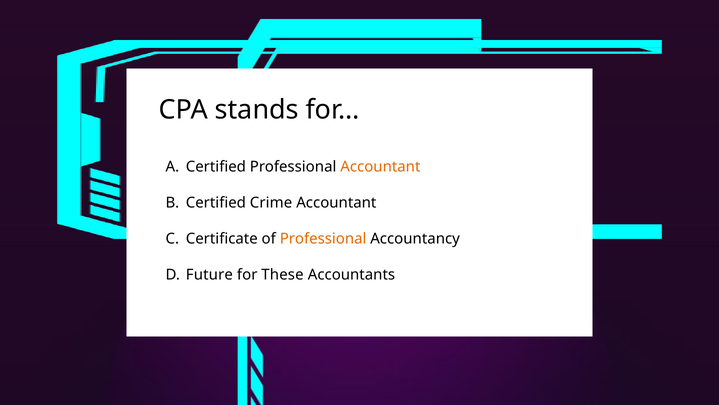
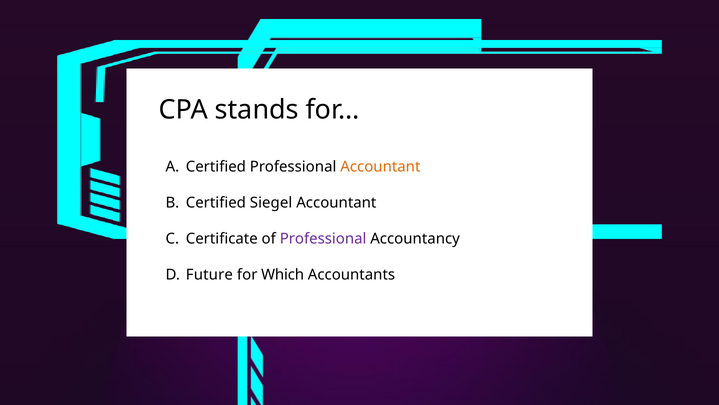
Crime: Crime -> Siegel (271, 202)
Professional colour: orange -> purple (323, 238)
These: These -> Which (283, 274)
